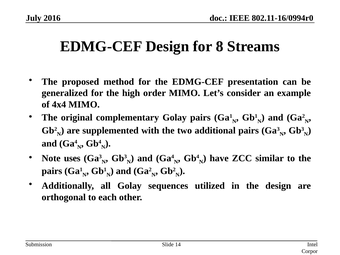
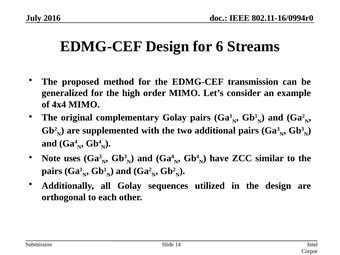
8: 8 -> 6 (220, 46)
presentation: presentation -> transmission (253, 82)
